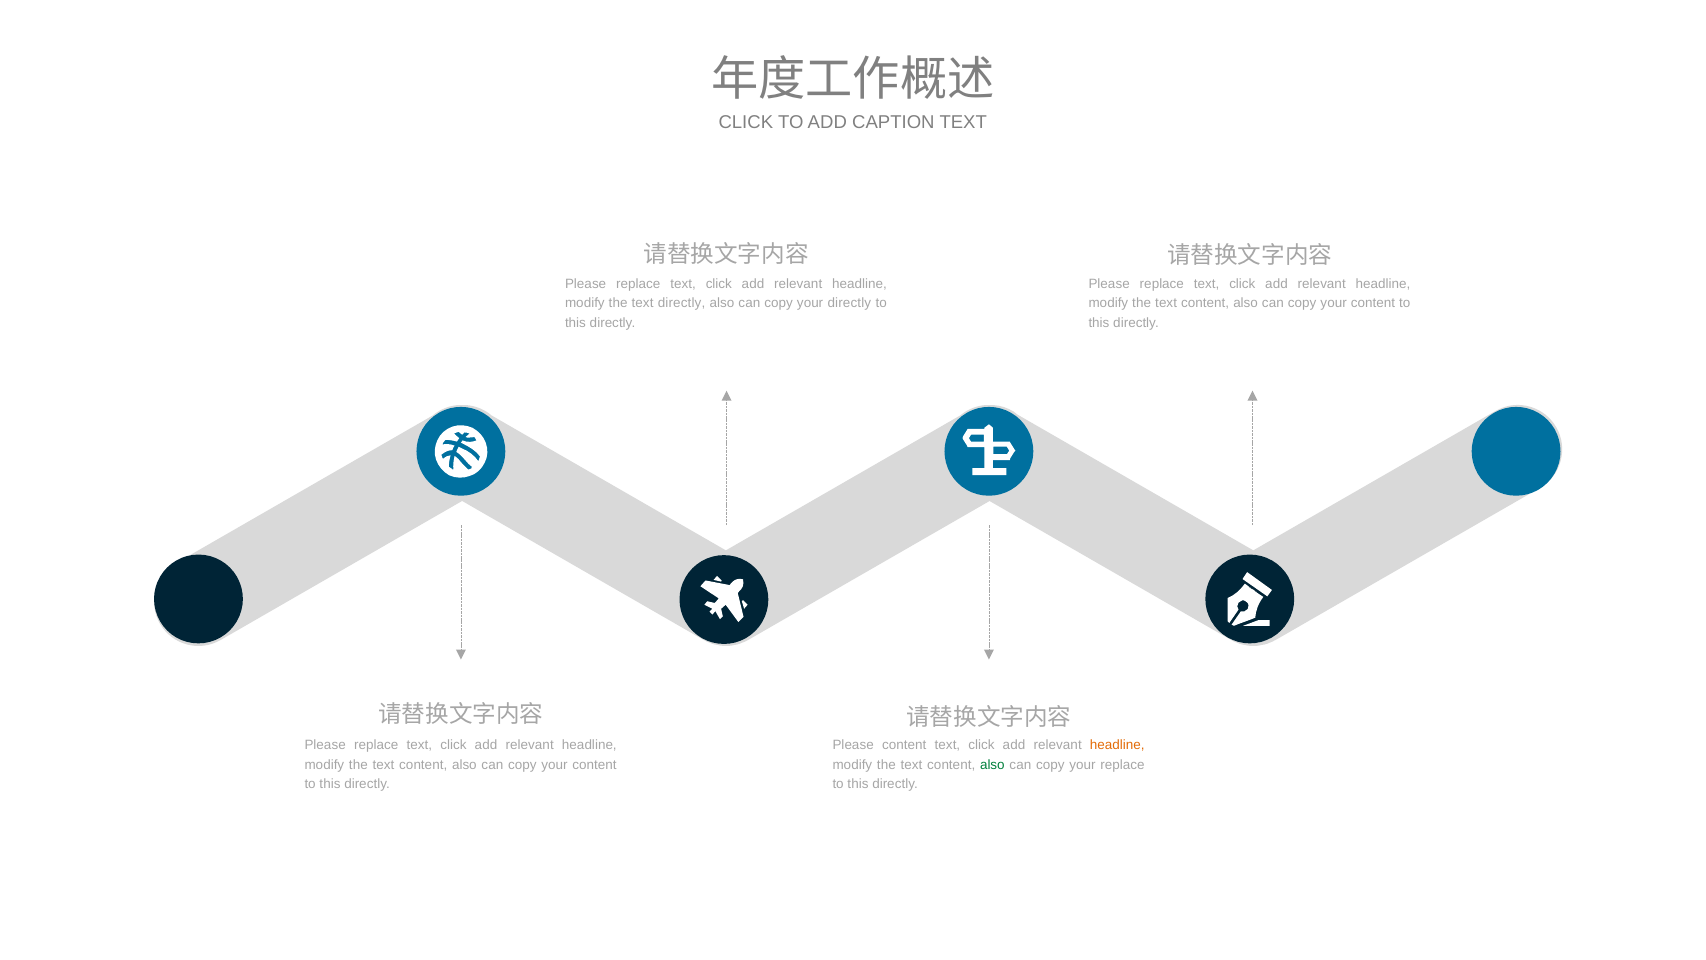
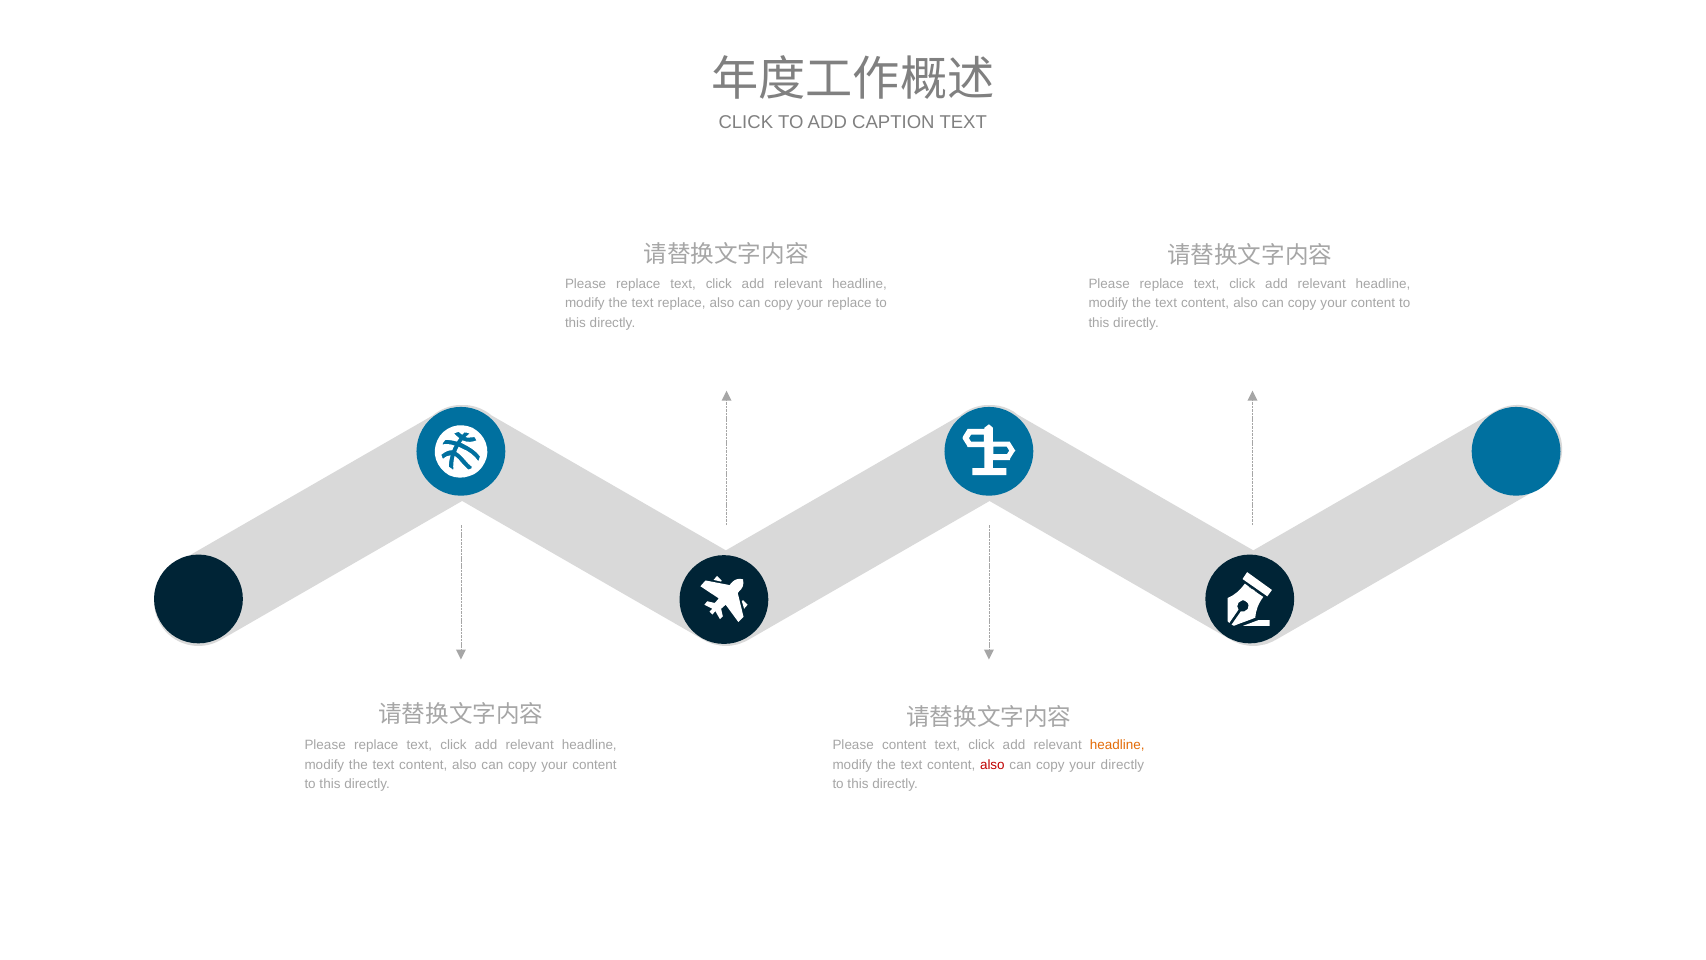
text directly: directly -> replace (682, 303)
your directly: directly -> replace (849, 303)
also colour: green -> red (992, 764)
your replace: replace -> directly (1122, 764)
